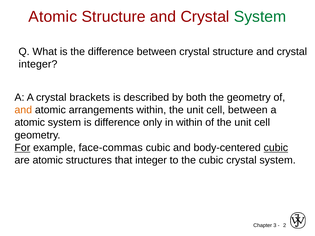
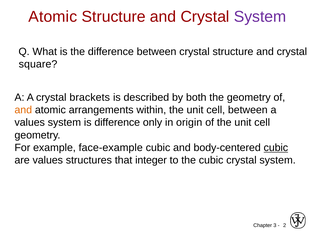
System colour: green -> purple (260, 17)
integer: integer -> square (38, 64)
atomic: atomic -> values (30, 123)
in within: within -> origin (189, 123)
For underline: present -> none (22, 148)
face-commas: face-commas -> face-example (111, 148)
are atomic: atomic -> values (48, 160)
